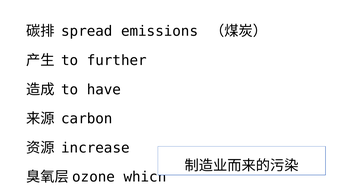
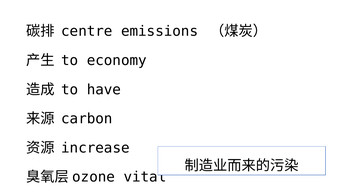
spread: spread -> centre (87, 31)
further: further -> economy (117, 61)
which: which -> vital (145, 177)
